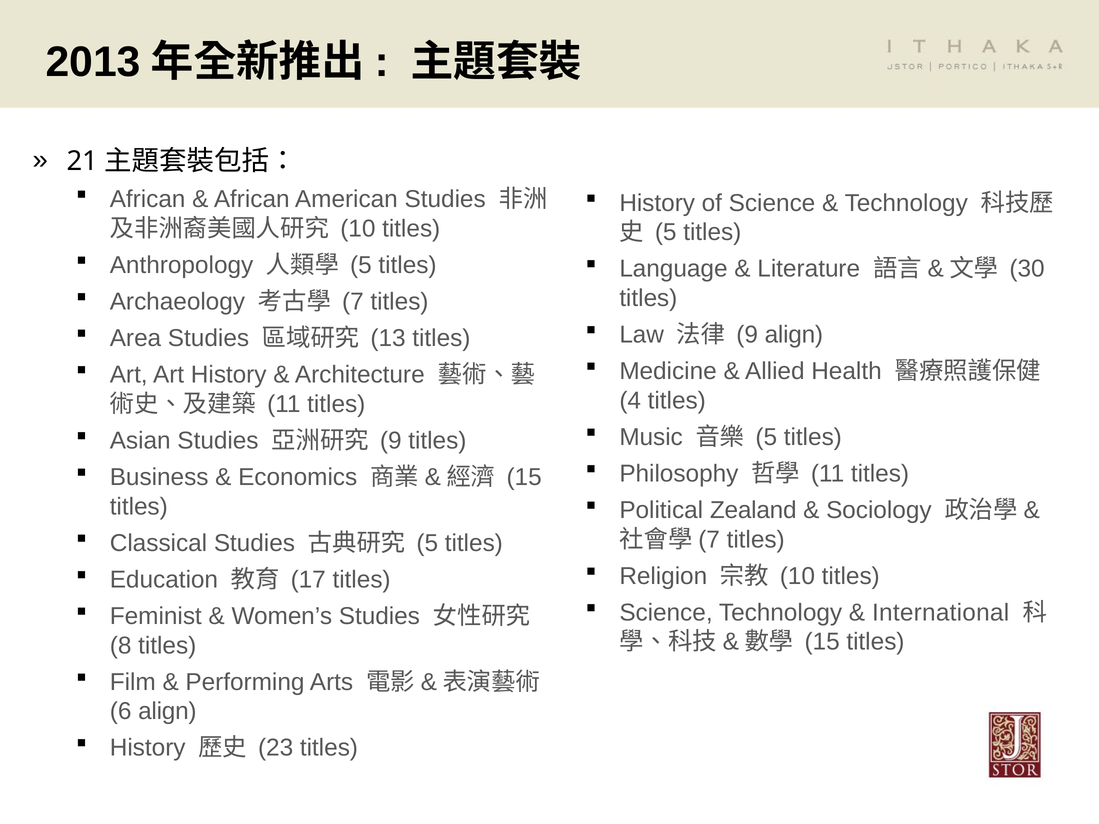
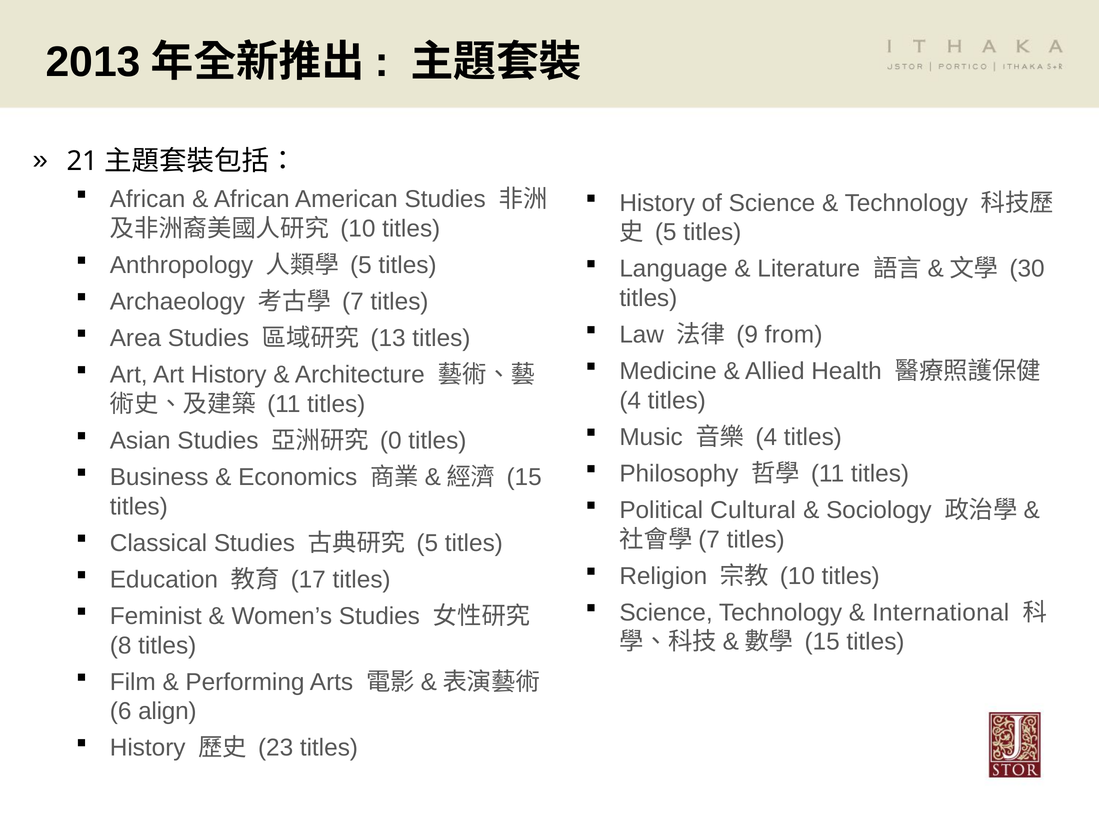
9 align: align -> from (794, 335)
5: 5 -> 4 (766, 437)
9: 9 -> 0 (391, 441)
Zealand: Zealand -> Cultural (753, 510)
